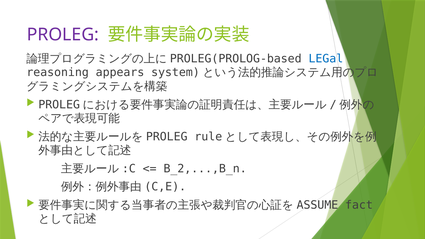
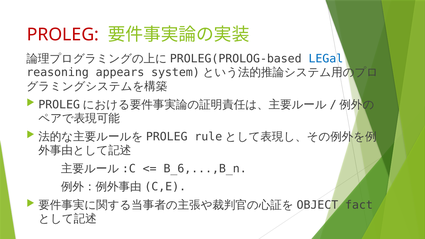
PROLEG colour: purple -> red (63, 35)
B_2,...,B_n: B_2,...,B_n -> B_6,...,B_n (205, 169)
ASSUME: ASSUME -> OBJECT (317, 205)
